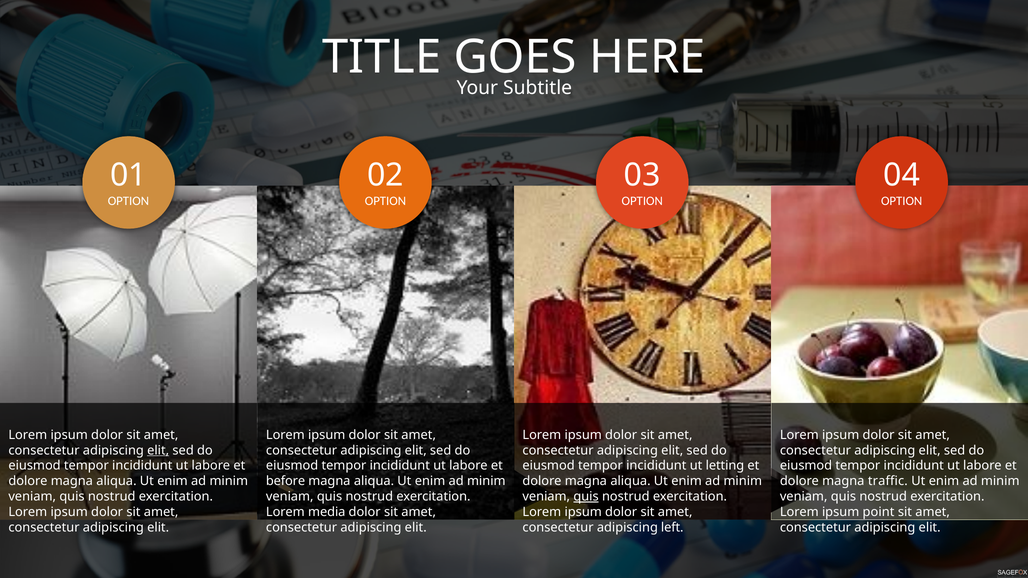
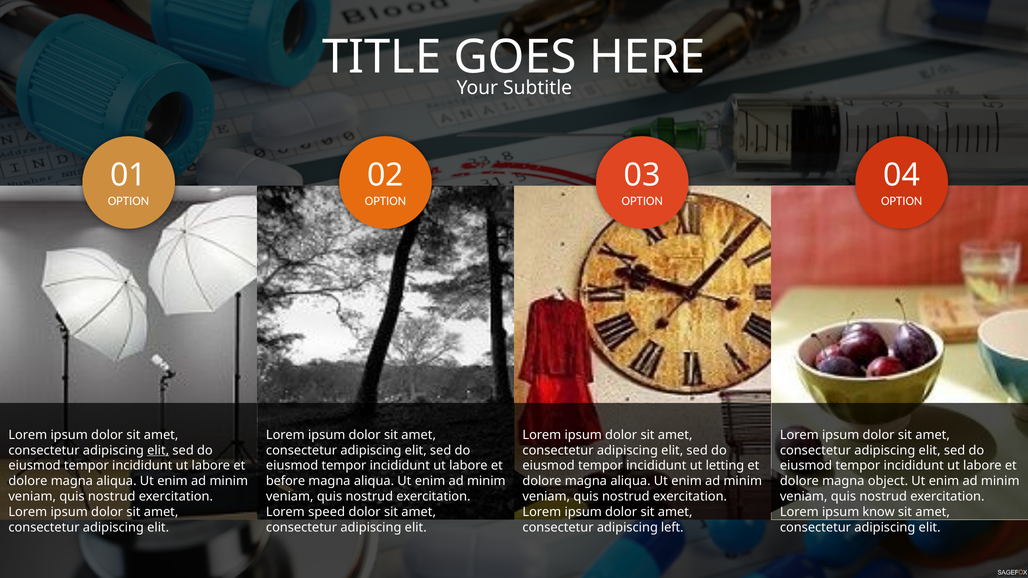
traffic: traffic -> object (888, 481)
quis underline: present -> none (586, 497)
media: media -> speed (327, 512)
point: point -> know (879, 512)
